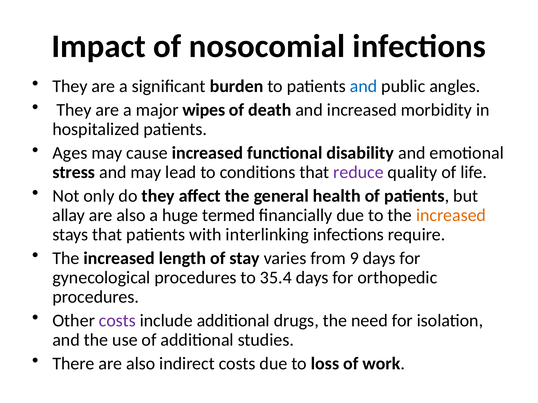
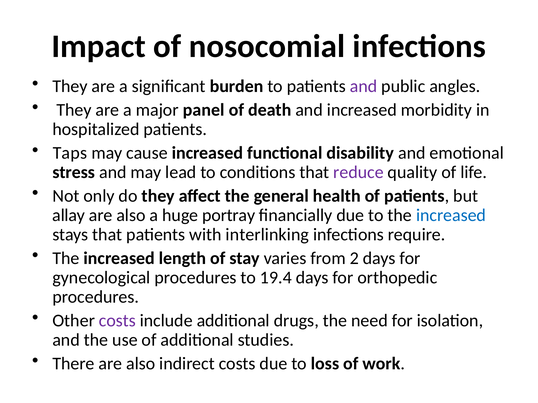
and colour: blue -> purple (364, 86)
wipes: wipes -> panel (204, 110)
Ages: Ages -> Taps (70, 153)
termed: termed -> portray (229, 216)
increased colour: orange -> blue (451, 216)
9: 9 -> 2 (354, 259)
35.4: 35.4 -> 19.4 (276, 278)
